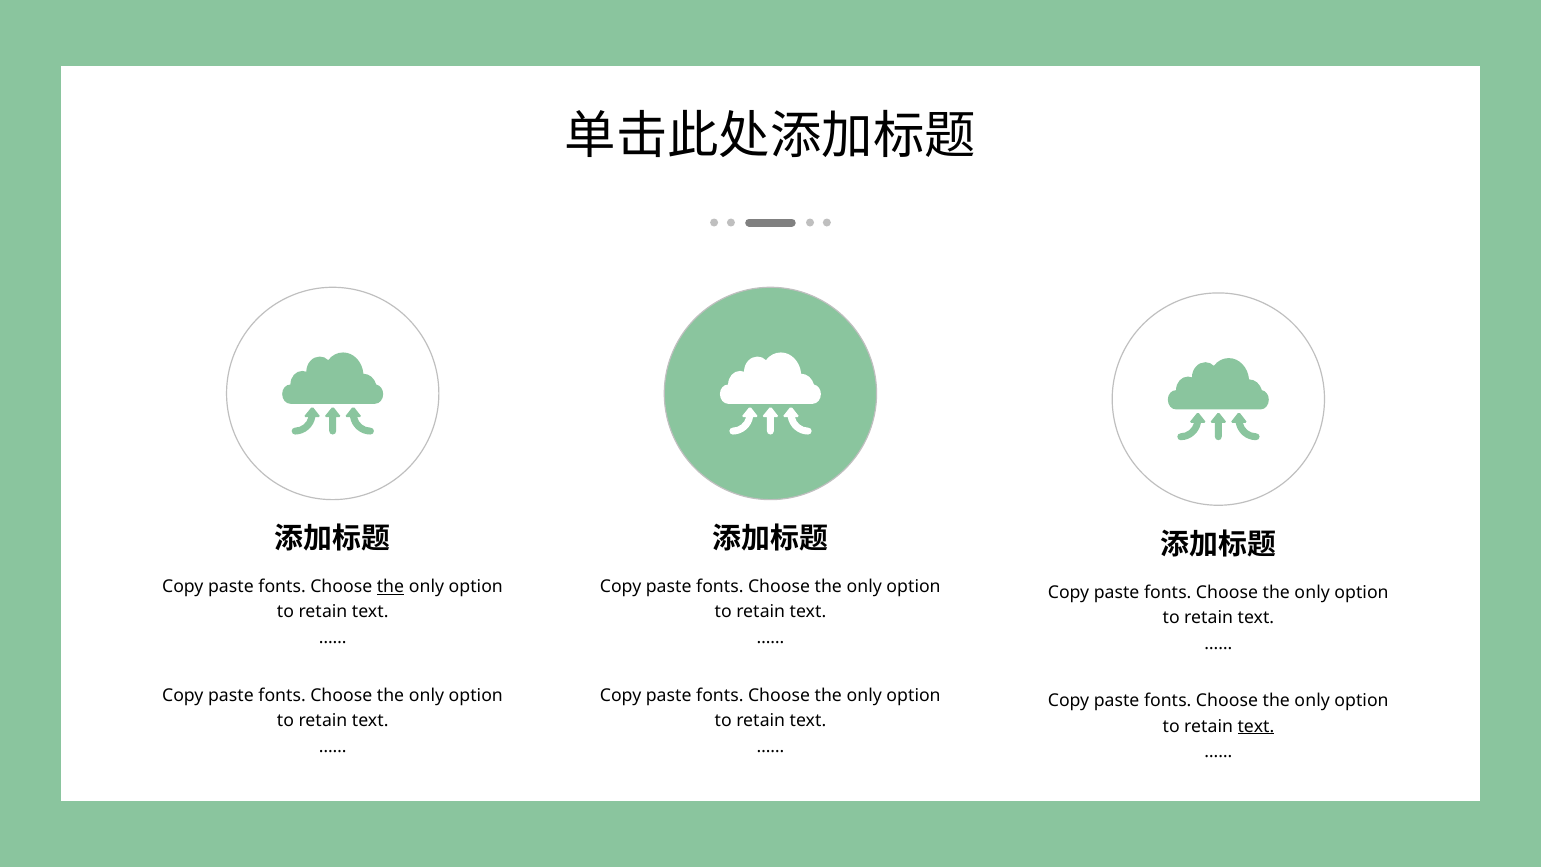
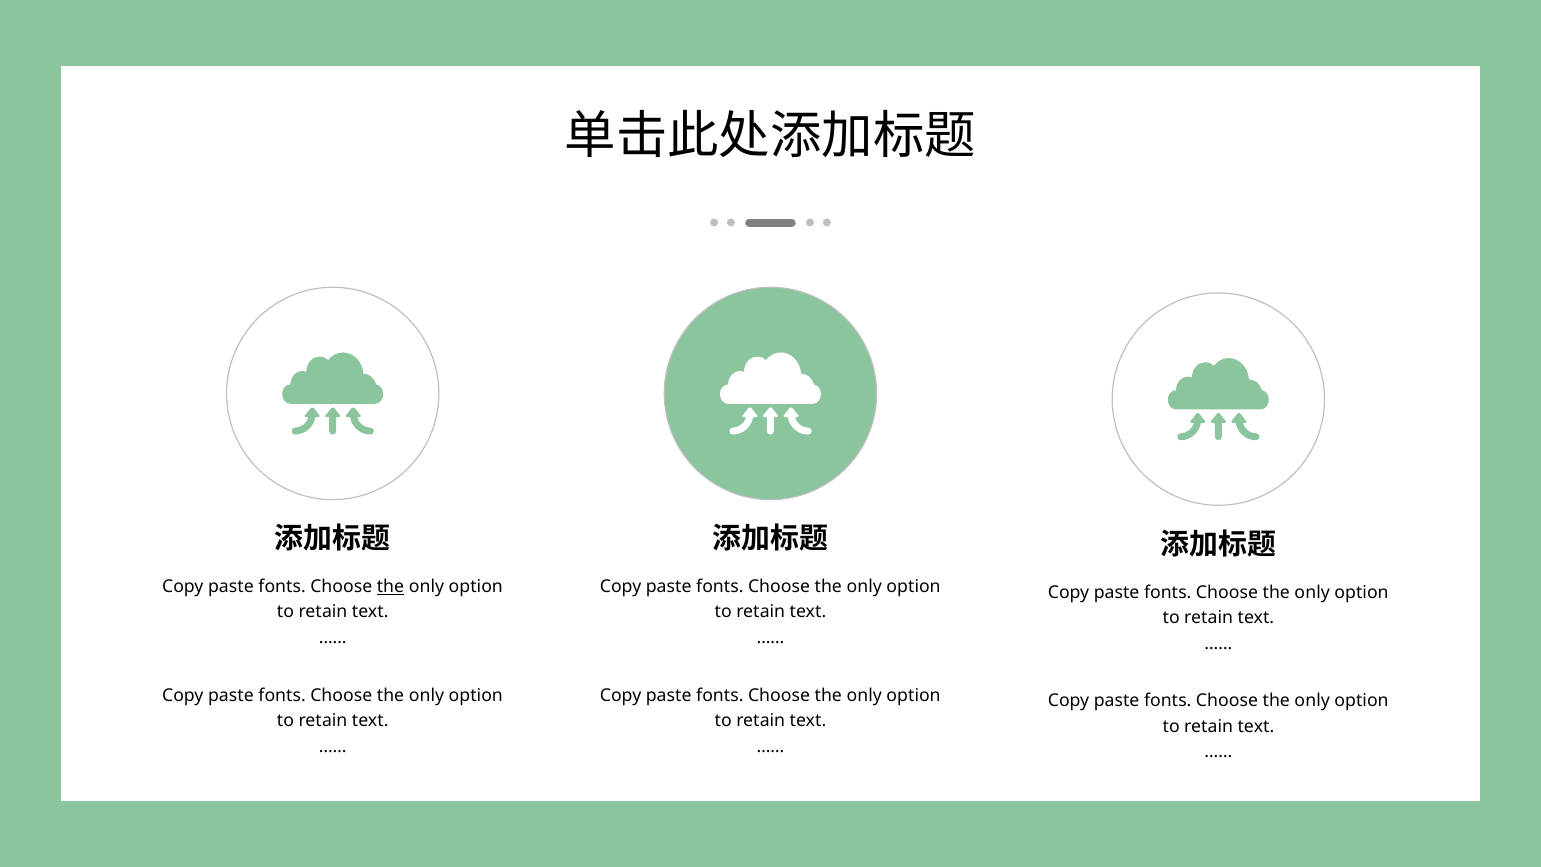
text underline: present -> none (1256, 726)
